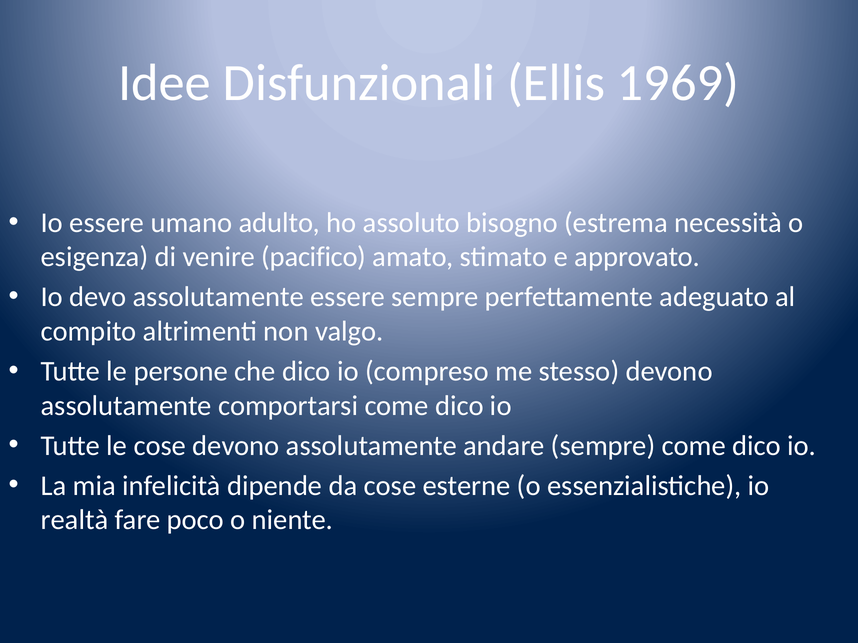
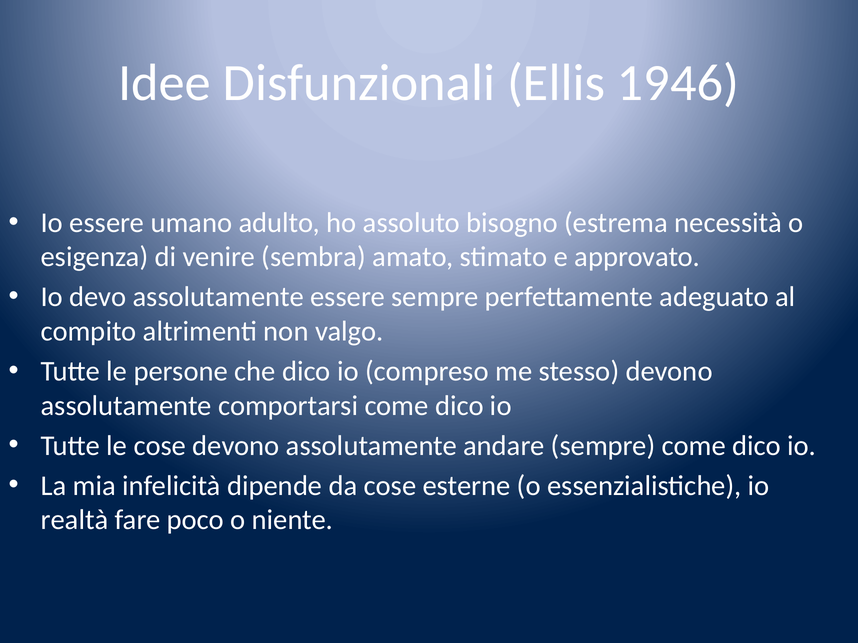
1969: 1969 -> 1946 (678, 83)
pacifico: pacifico -> sembra (314, 257)
